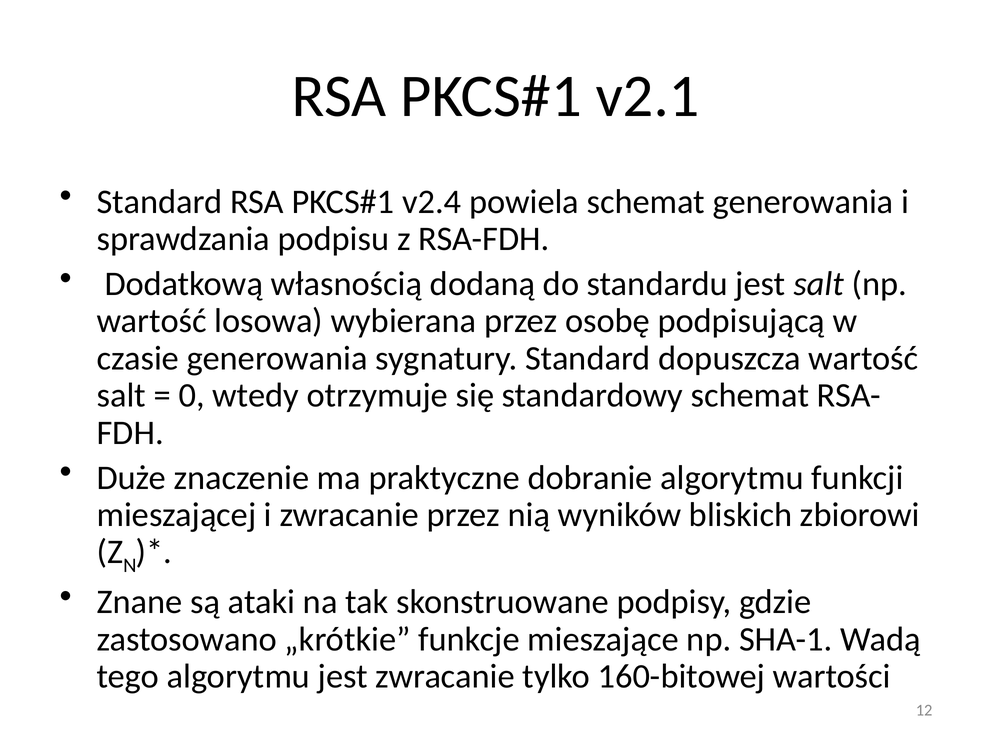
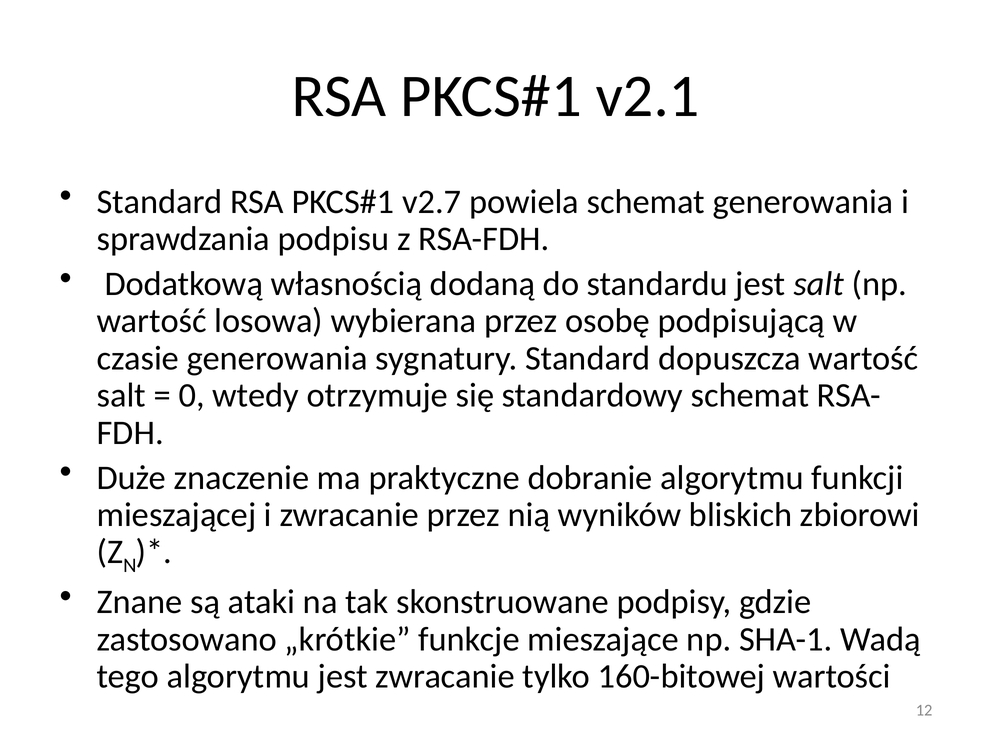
v2.4: v2.4 -> v2.7 (432, 202)
